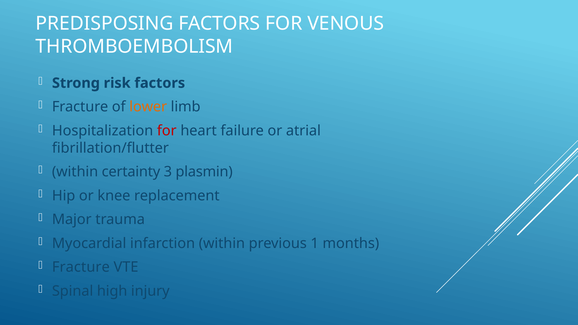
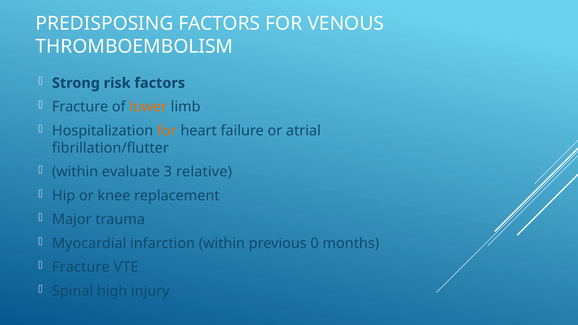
for colour: red -> orange (167, 131)
certainty: certainty -> evaluate (131, 172)
plasmin: plasmin -> relative (204, 172)
1: 1 -> 0 (315, 243)
